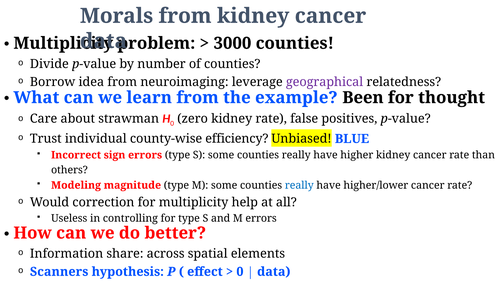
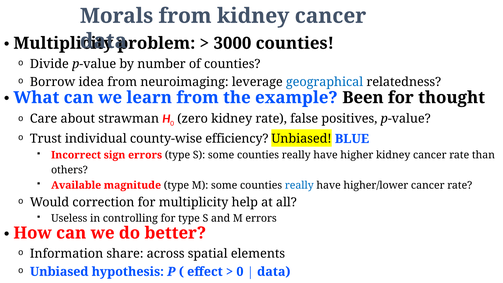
geographical colour: purple -> blue (325, 82)
Modeling: Modeling -> Available (76, 185)
Scanners: Scanners -> Unbiased (59, 272)
